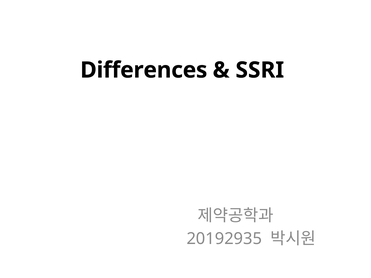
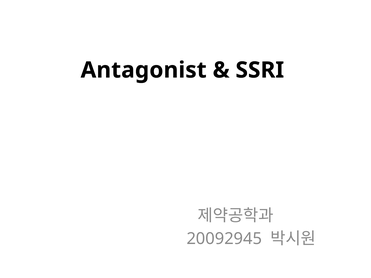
Differences: Differences -> Antagonist (144, 70)
20192935: 20192935 -> 20092945 (224, 239)
